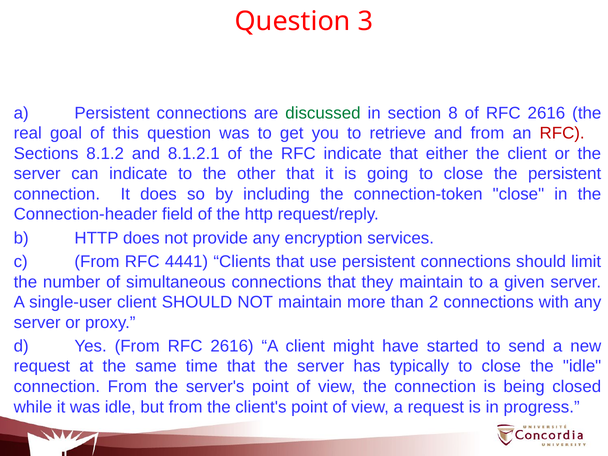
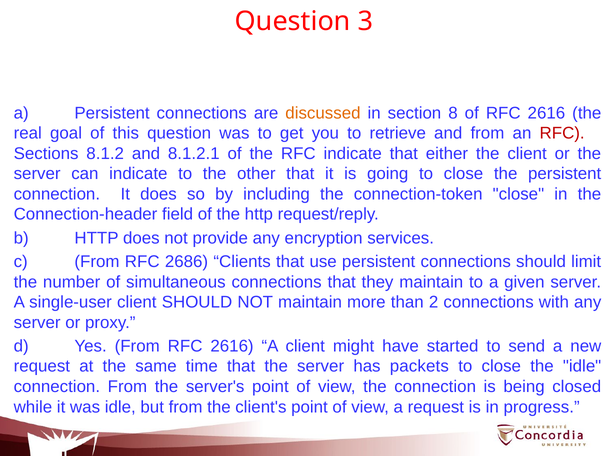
discussed colour: green -> orange (323, 113)
4441: 4441 -> 2686 (187, 262)
typically: typically -> packets (419, 366)
